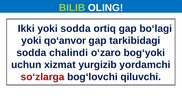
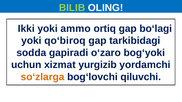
yoki sodda: sodda -> ammo (76, 29)
qo‘anvor: qo‘anvor -> qo‘biroq (65, 41)
chalindi: chalindi -> gapiradi (69, 53)
so‘zlarga colour: red -> orange (43, 77)
